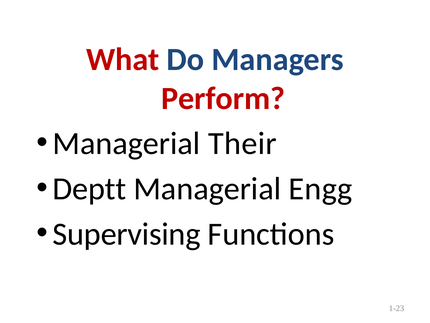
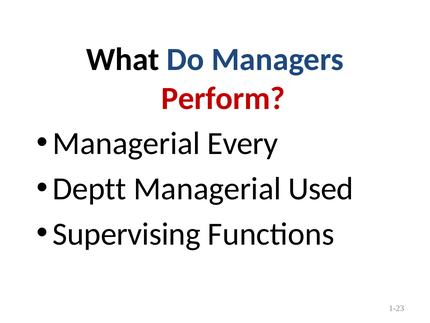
What colour: red -> black (123, 60)
Their: Their -> Every (243, 143)
Engg: Engg -> Used (321, 189)
